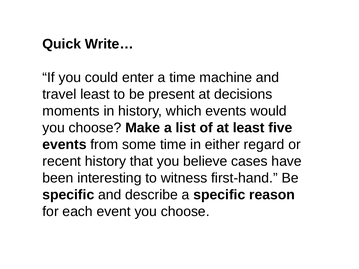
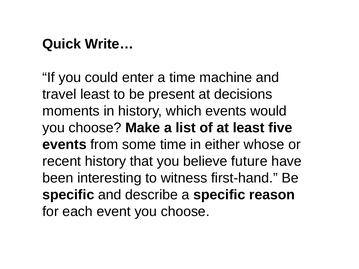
regard: regard -> whose (264, 145)
cases: cases -> future (249, 161)
